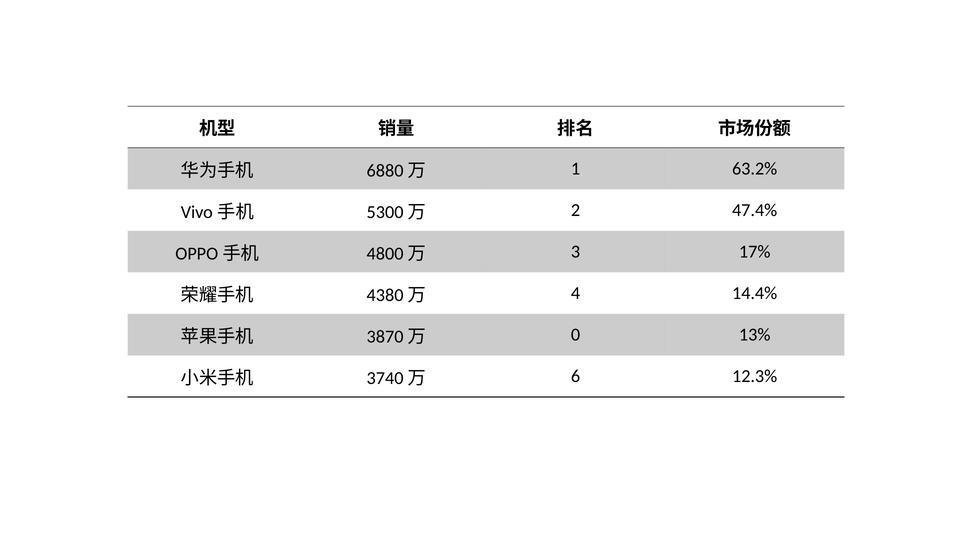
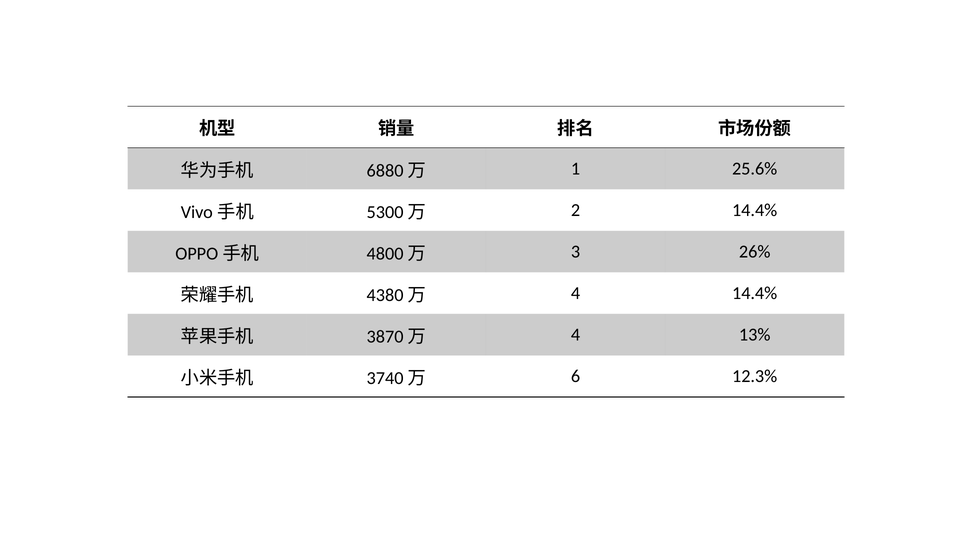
63.2%: 63.2% -> 25.6% (755, 169)
2 47.4%: 47.4% -> 14.4% (755, 210)
17%: 17% -> 26% (755, 252)
0: 0 -> 4 (576, 335)
